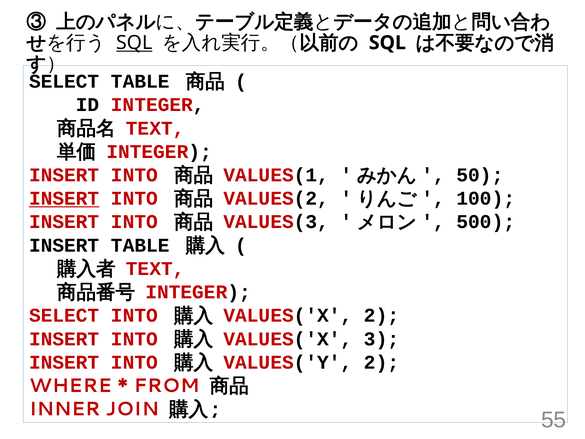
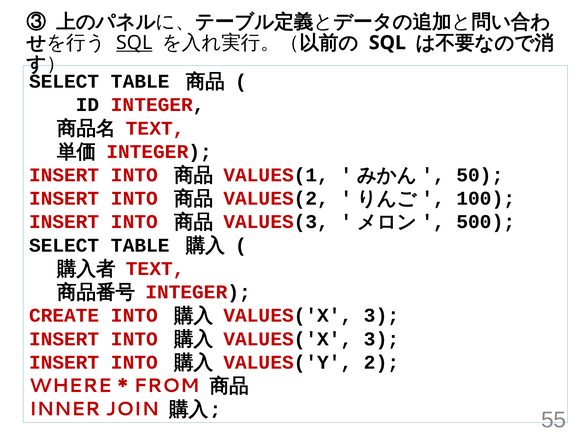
INSERT underline: present -> none (64, 198)
INSERT: INSERT -> SELECT (64, 245)
SELECT: SELECT -> CREATE (64, 315)
2: 2 -> 3 (382, 315)
